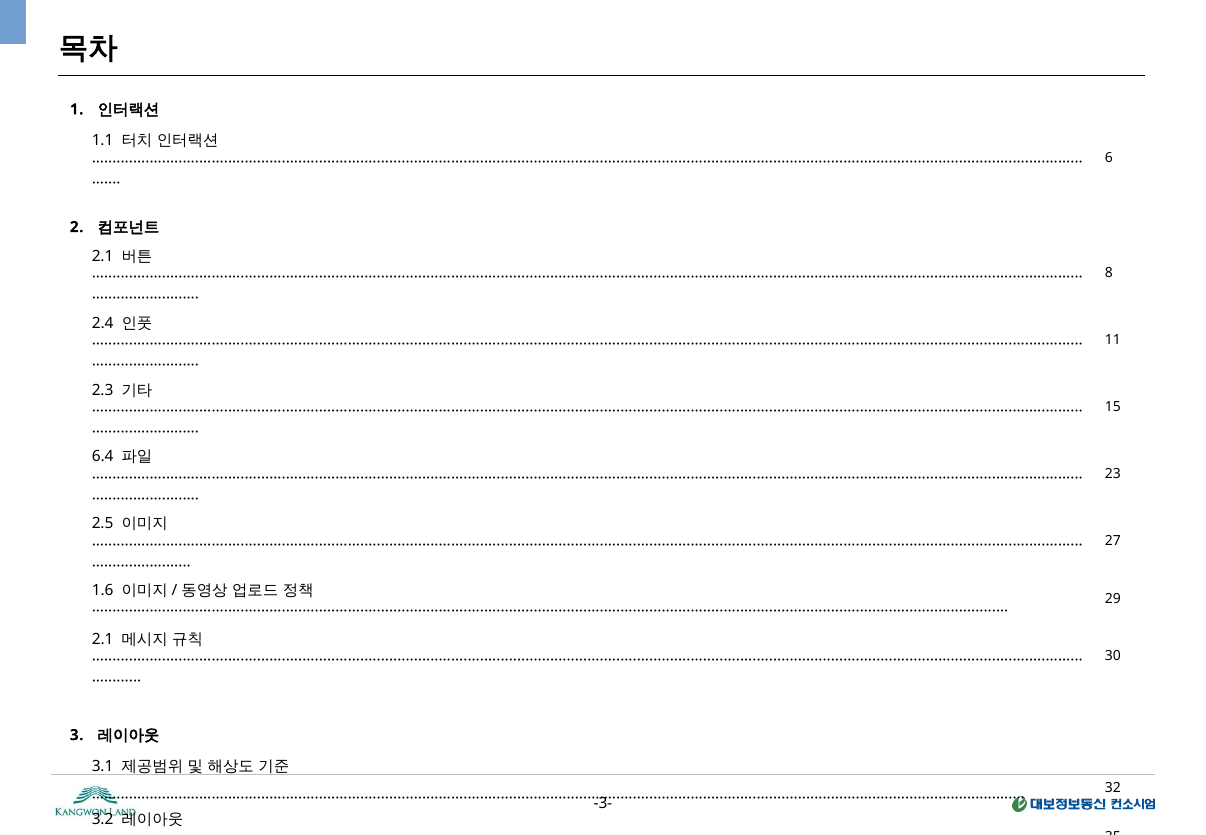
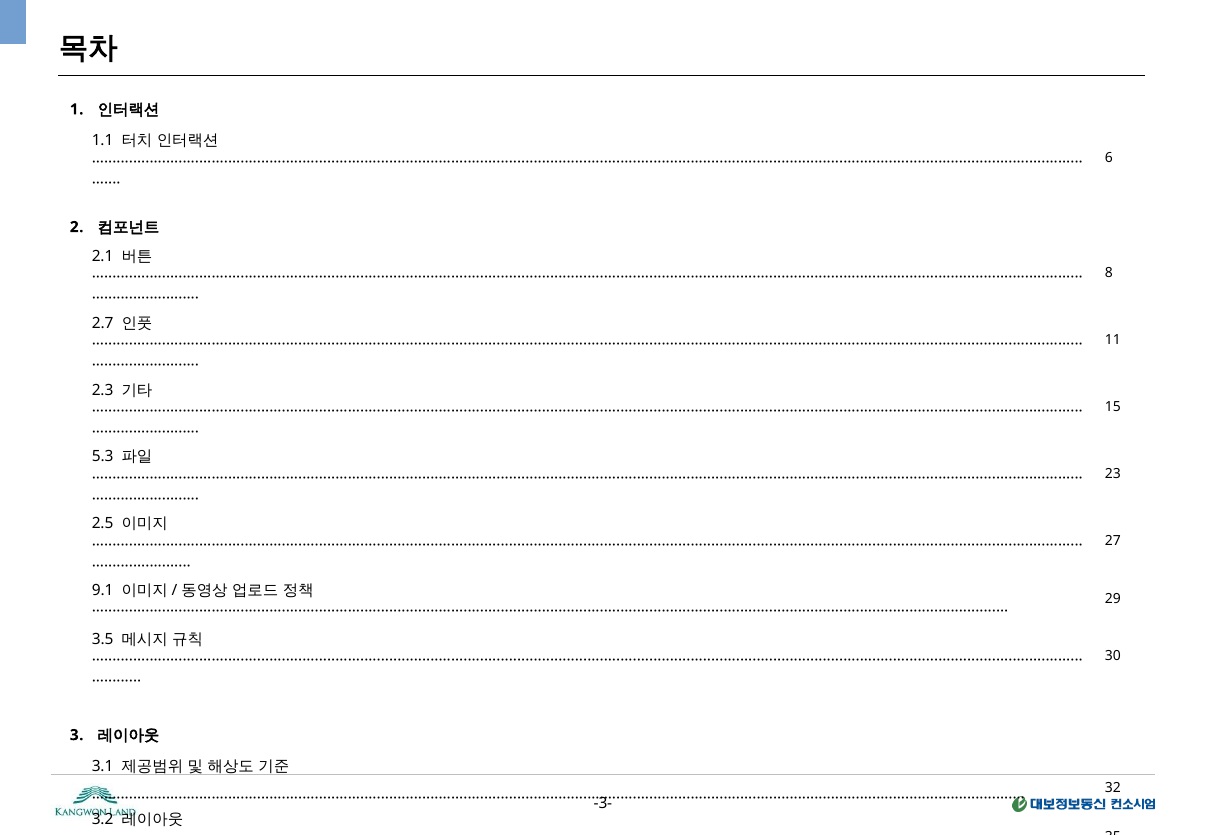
2.4: 2.4 -> 2.7 (103, 323)
6.4: 6.4 -> 5.3 (103, 457)
1.6: 1.6 -> 9.1 (103, 591)
2.1: 2.1 -> 3.5 (103, 639)
